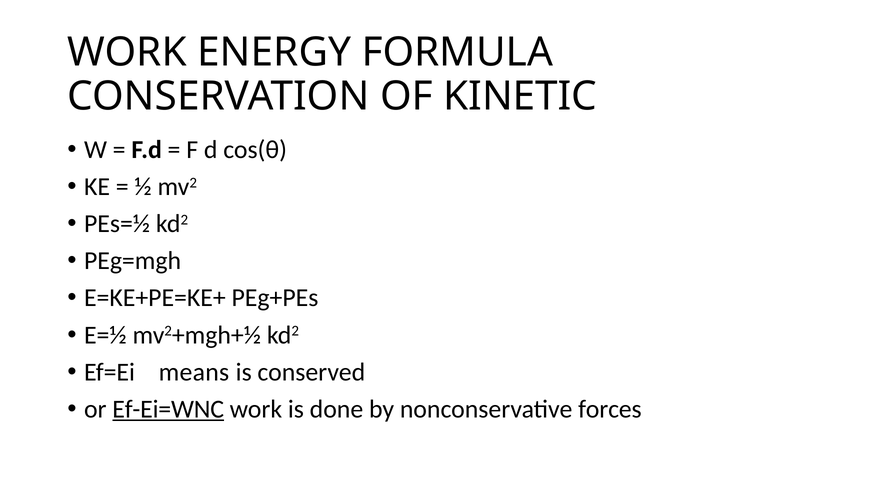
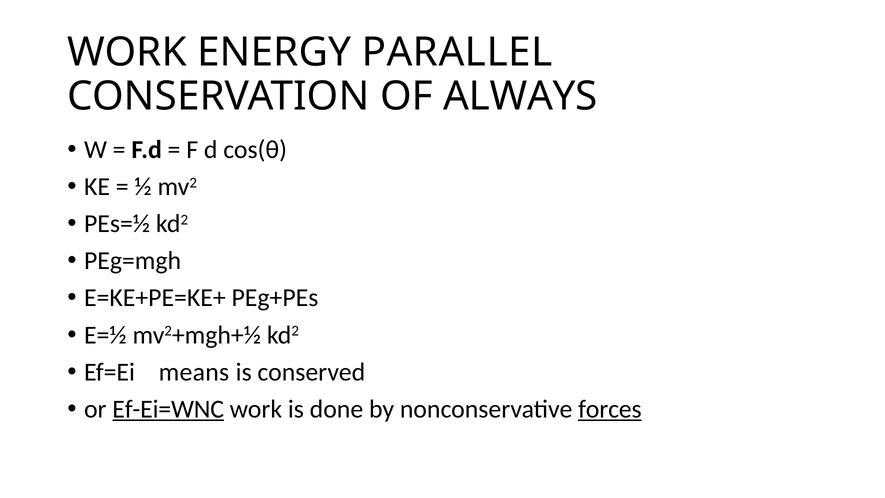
FORMULA: FORMULA -> PARALLEL (457, 52)
KINETIC: KINETIC -> ALWAYS (520, 96)
forces underline: none -> present (610, 409)
